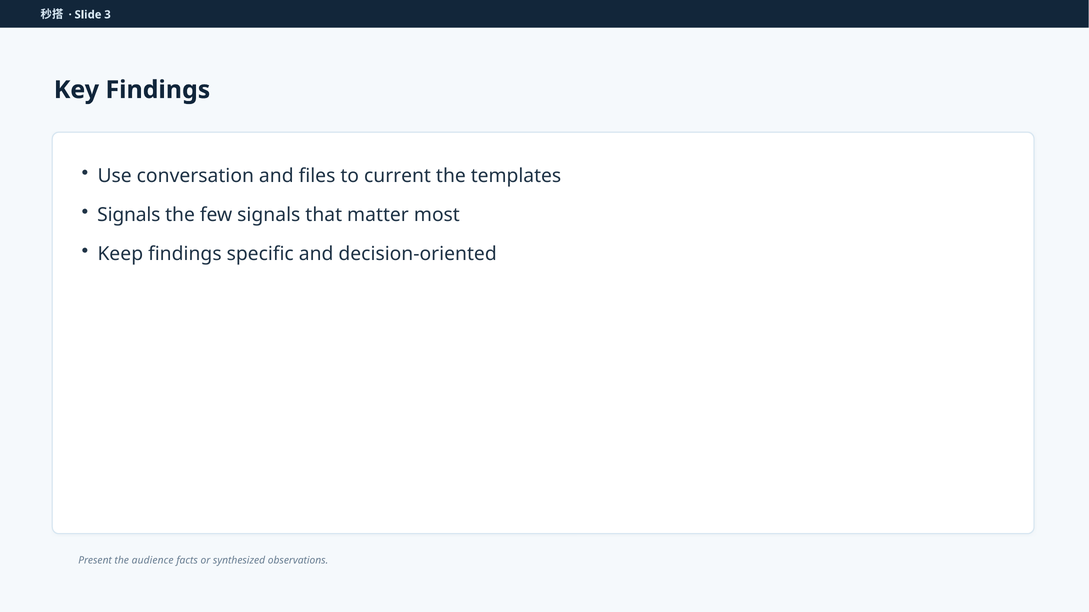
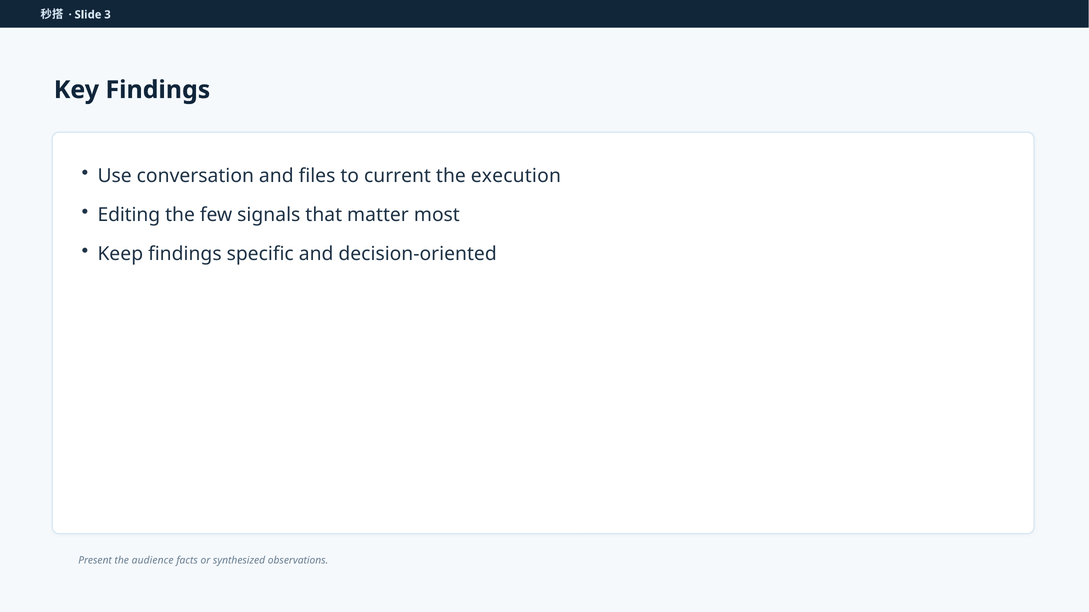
templates: templates -> execution (516, 176)
Signals: Signals -> Editing (129, 215)
